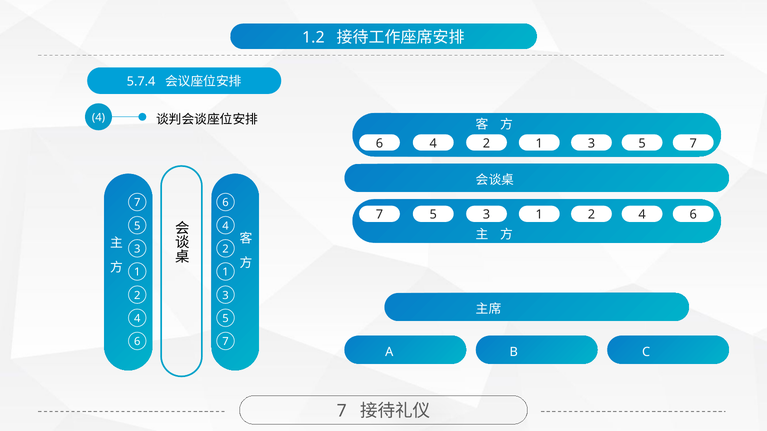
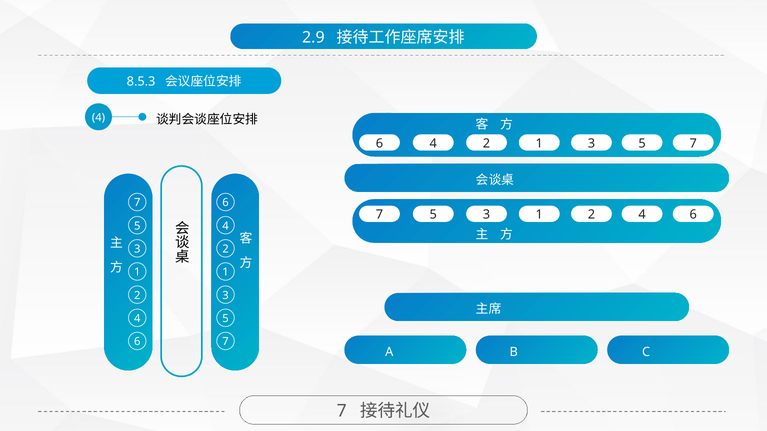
1.2: 1.2 -> 2.9 (313, 37)
5.7.4: 5.7.4 -> 8.5.3 (141, 82)
